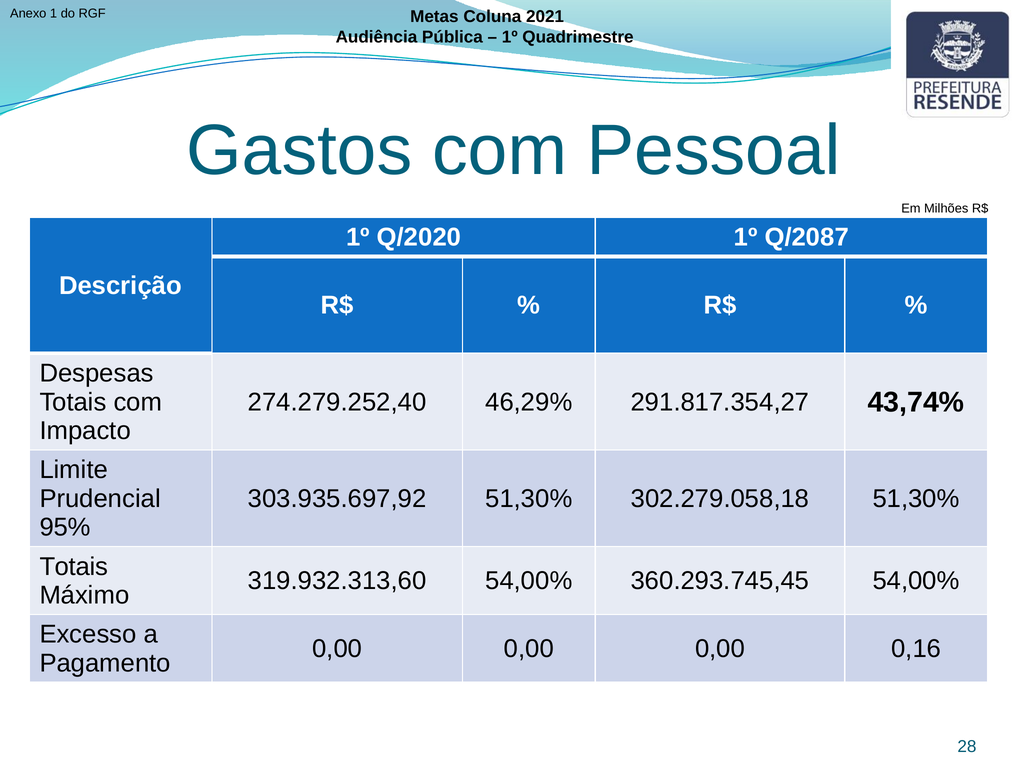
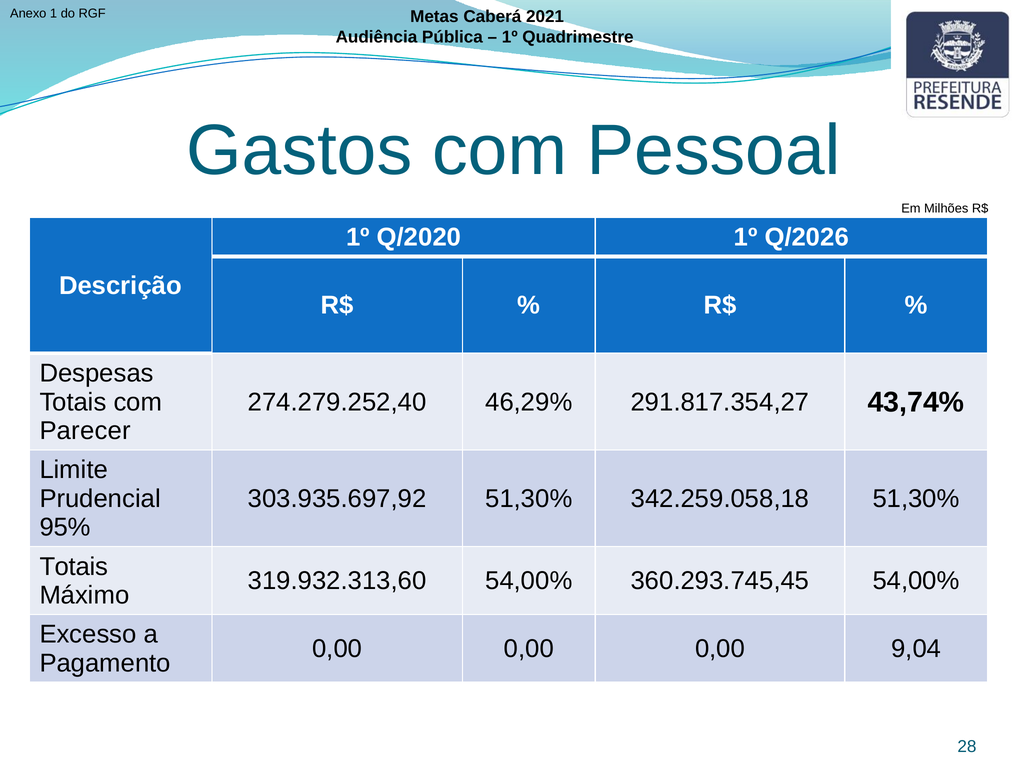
Coluna: Coluna -> Caberá (492, 17)
Q/2087: Q/2087 -> Q/2026 (807, 238)
Impacto: Impacto -> Parecer (85, 431)
302.279.058,18: 302.279.058,18 -> 342.259.058,18 (720, 499)
0,16: 0,16 -> 9,04 (916, 649)
